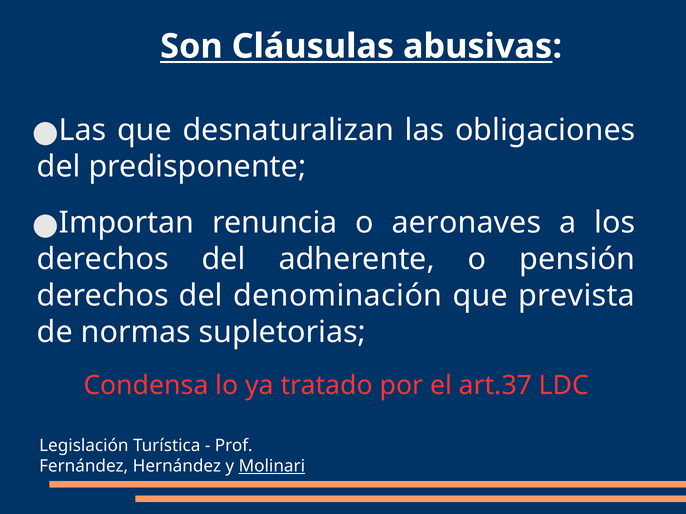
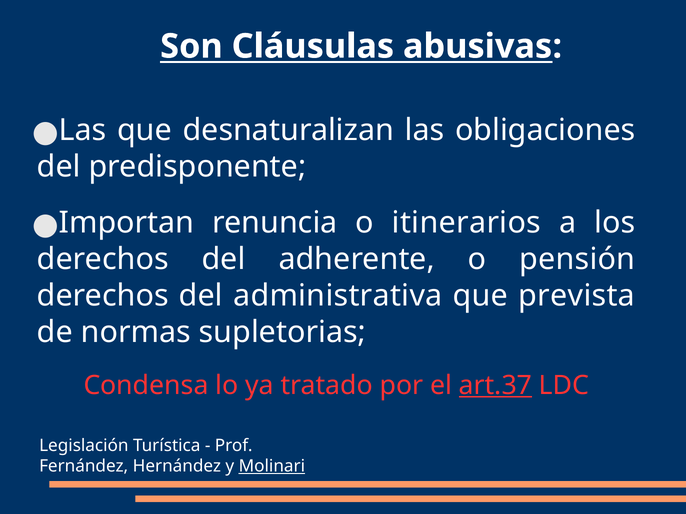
aeronaves: aeronaves -> itinerarios (466, 223)
denominación: denominación -> administrativa (338, 296)
art.37 underline: none -> present (495, 386)
